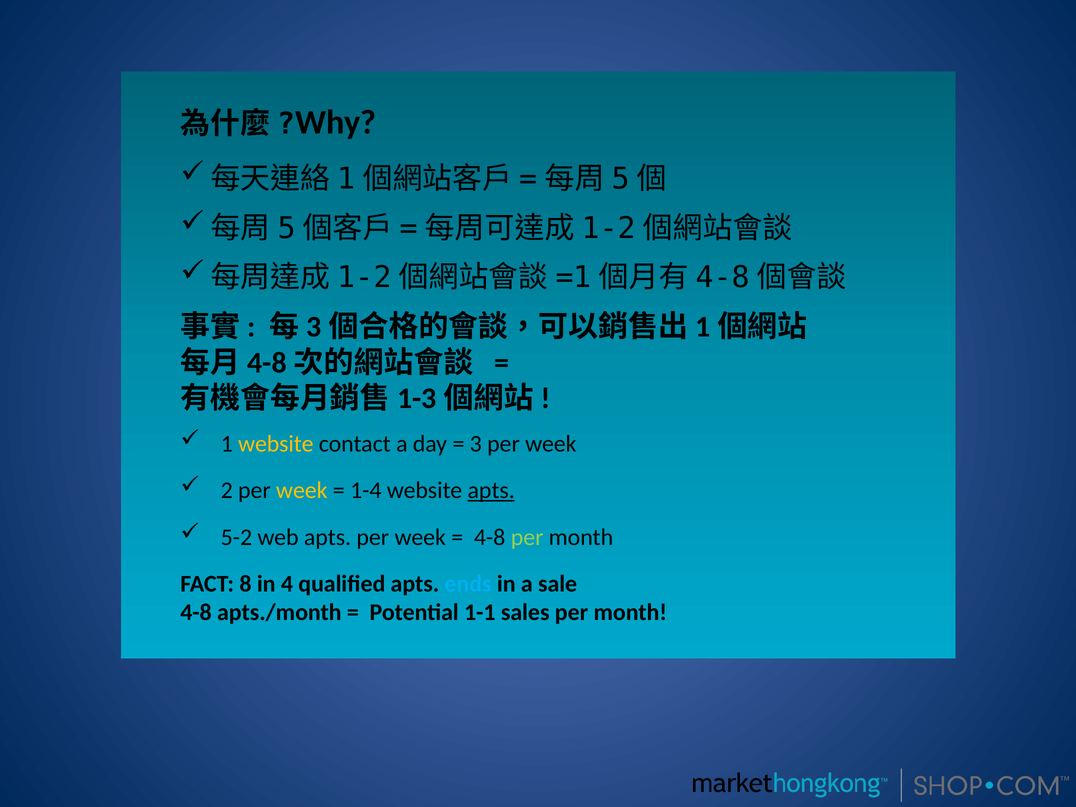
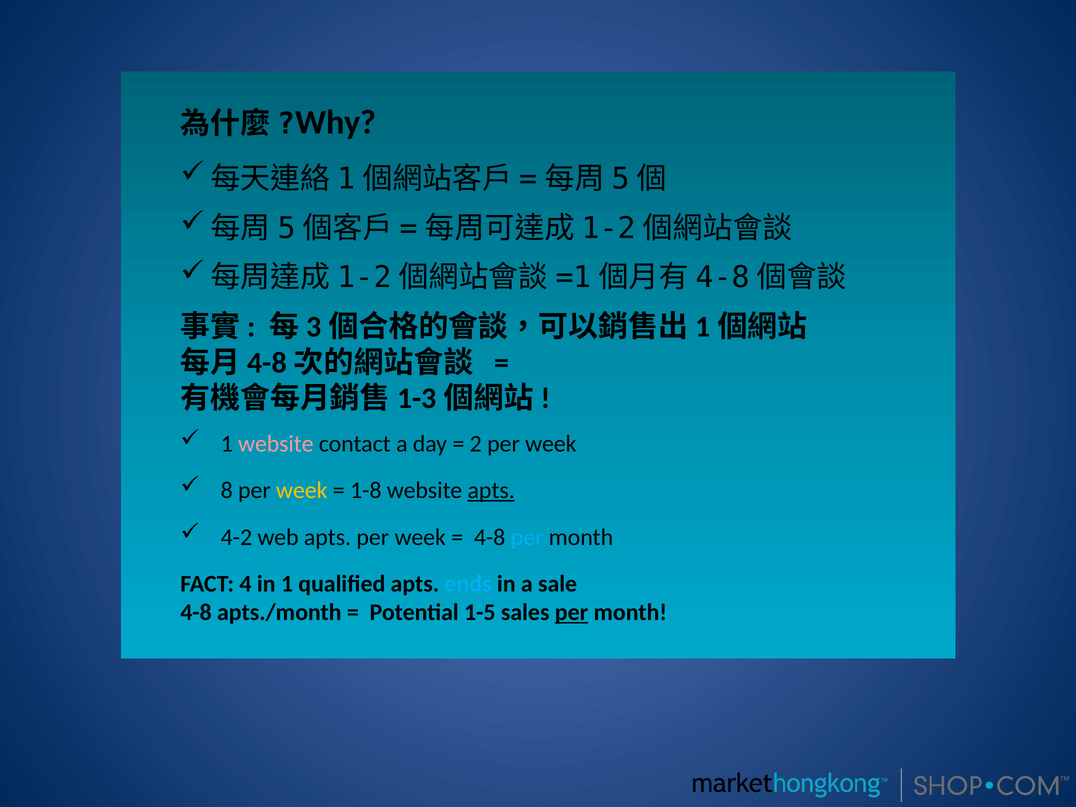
website colour: yellow -> pink (276, 444)
3: 3 -> 2 (476, 444)
2: 2 -> 8 (227, 491)
1-4: 1-4 -> 1-8 (366, 491)
5-2: 5-2 -> 4-2 (236, 537)
per colour: light green -> light blue (527, 537)
8: 8 -> 4 (245, 584)
in 4: 4 -> 1 (287, 584)
1-1: 1-1 -> 1-5 (480, 612)
per underline: none -> present (572, 612)
